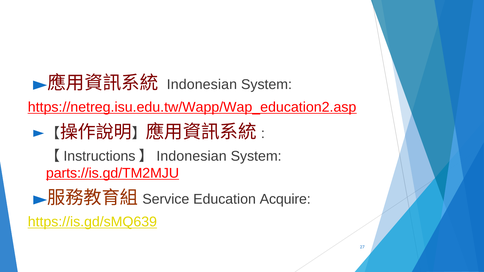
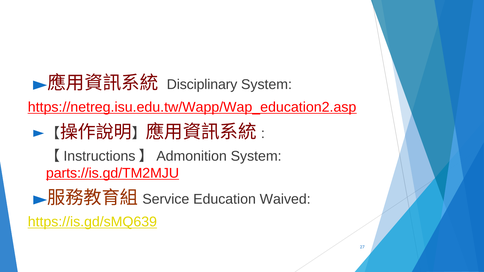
Indonesian: Indonesian -> Disciplinary (202, 85)
Indonesian: Indonesian -> Admonition (192, 156)
Acquire: Acquire -> Waived (285, 199)
